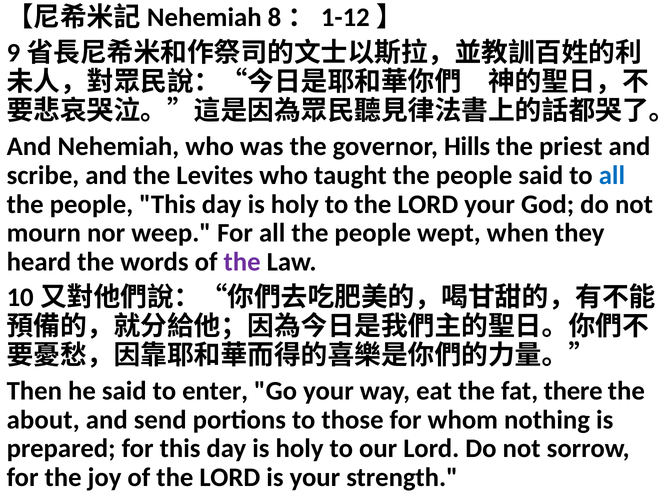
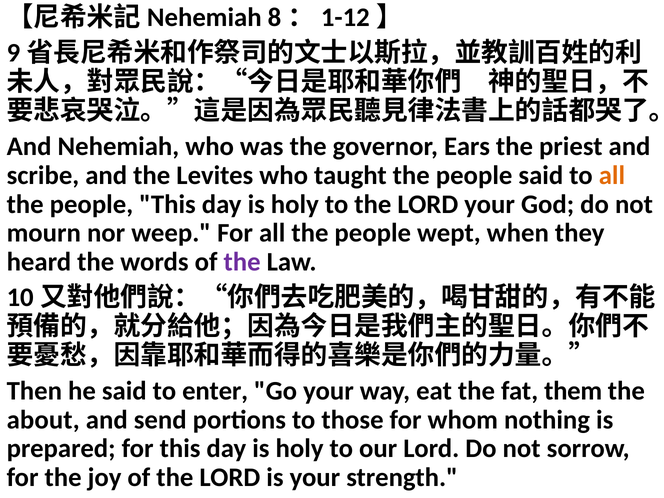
Hills: Hills -> Ears (467, 146)
all colour: blue -> orange (612, 175)
there: there -> them (573, 391)
